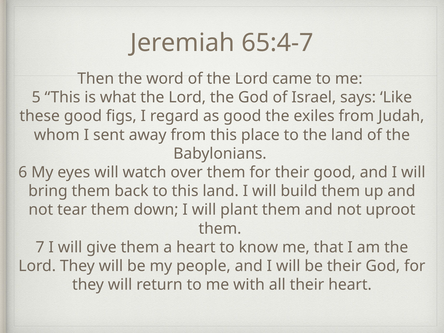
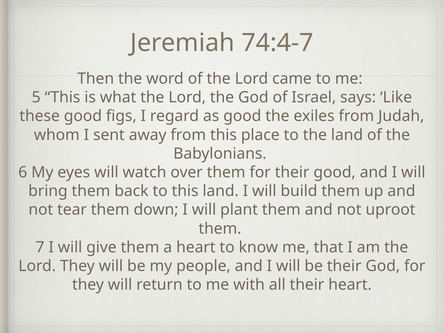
65:4-7: 65:4-7 -> 74:4-7 (278, 43)
